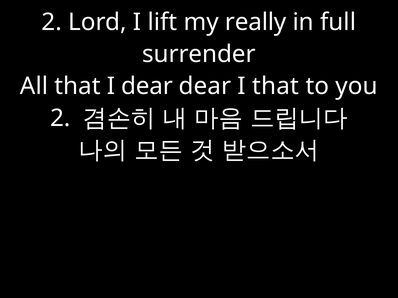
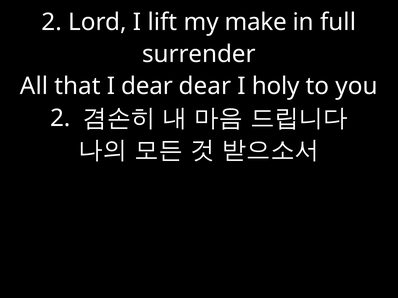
really: really -> make (256, 22)
I that: that -> holy (276, 86)
